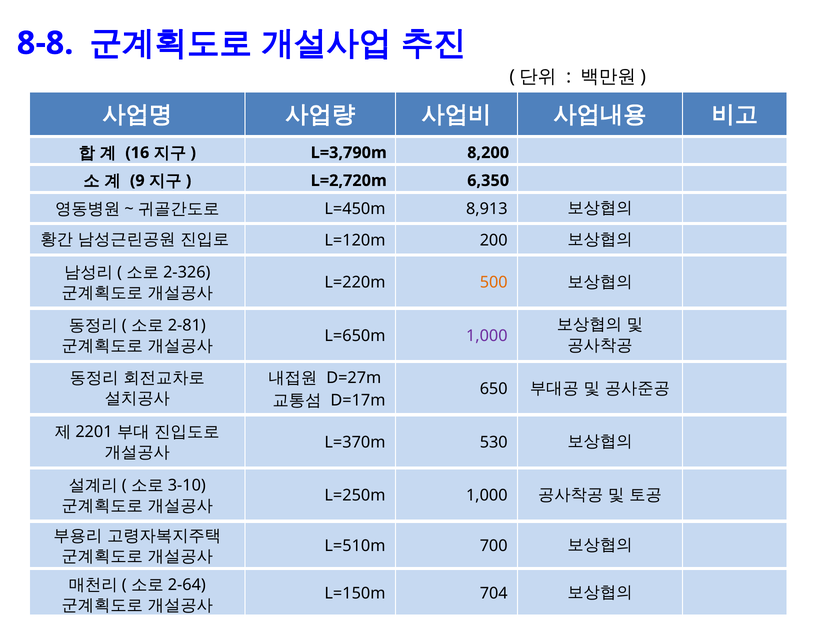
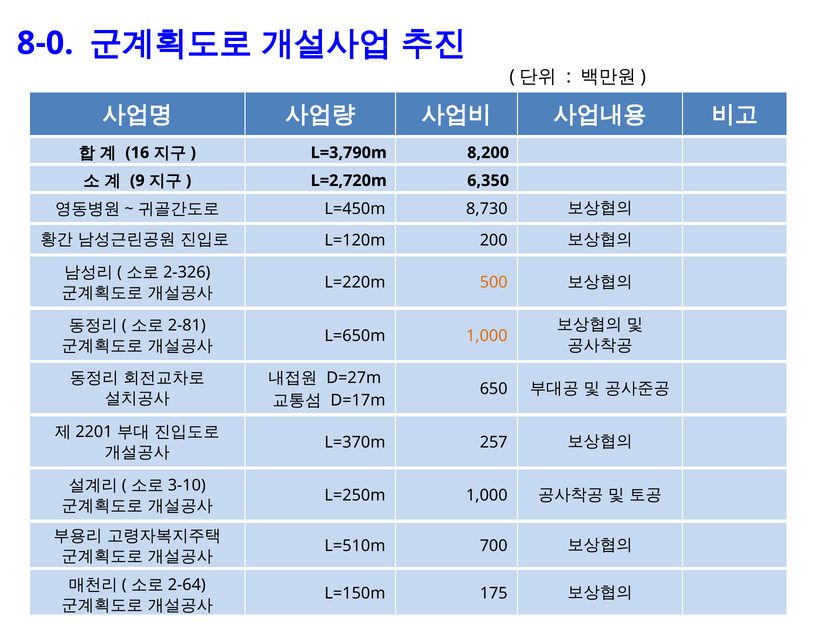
8-8: 8-8 -> 8-0 (45, 43)
8,913: 8,913 -> 8,730 (487, 209)
1,000 colour: purple -> orange (487, 336)
530: 530 -> 257 (494, 442)
704: 704 -> 175 (494, 593)
